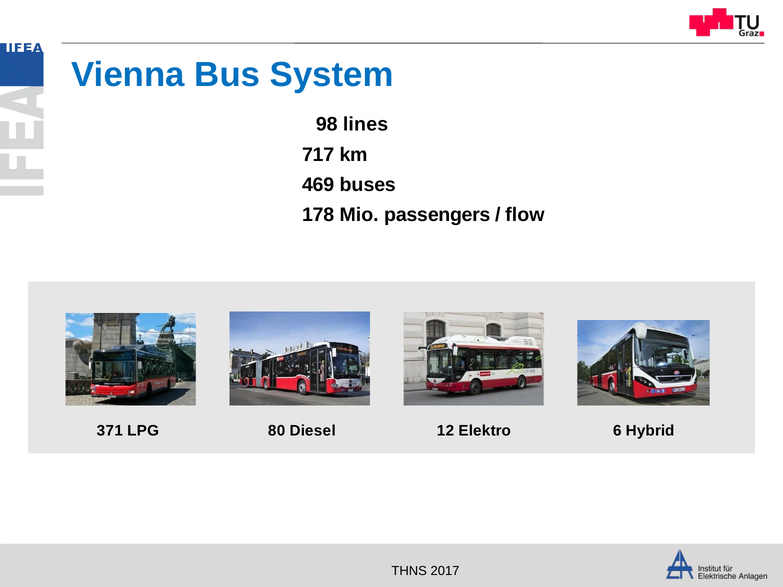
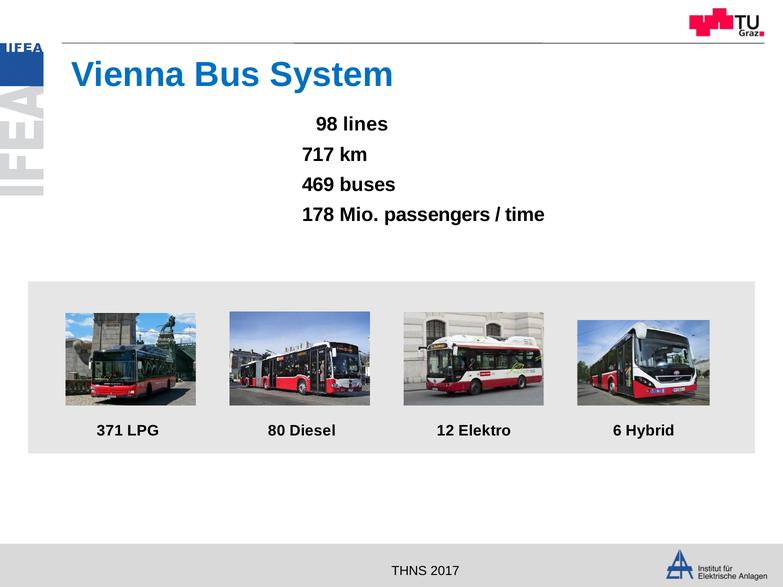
flow: flow -> time (525, 215)
